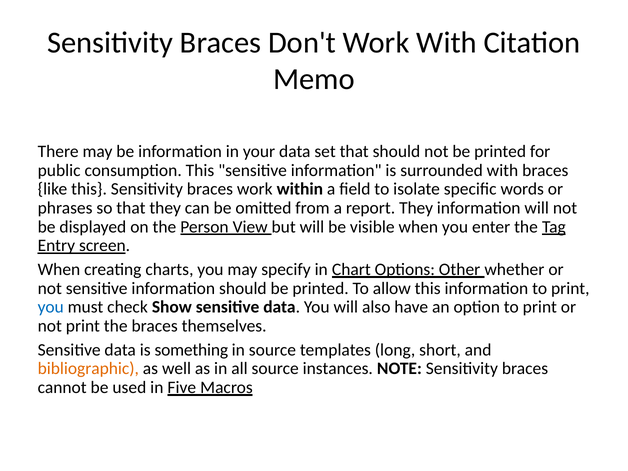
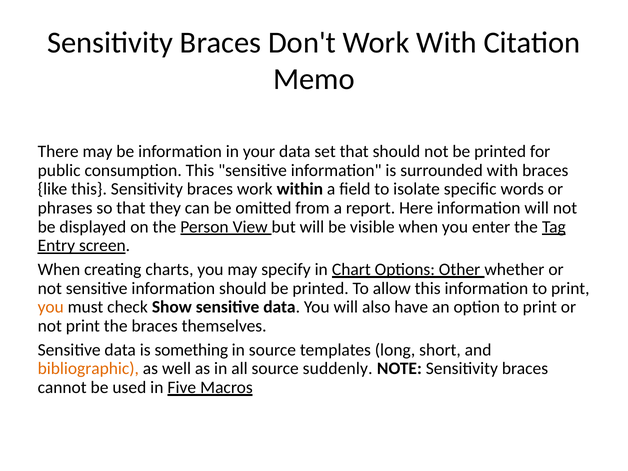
report They: They -> Here (416, 208)
you colour: blue -> orange (51, 307)
instances: instances -> suddenly (338, 369)
